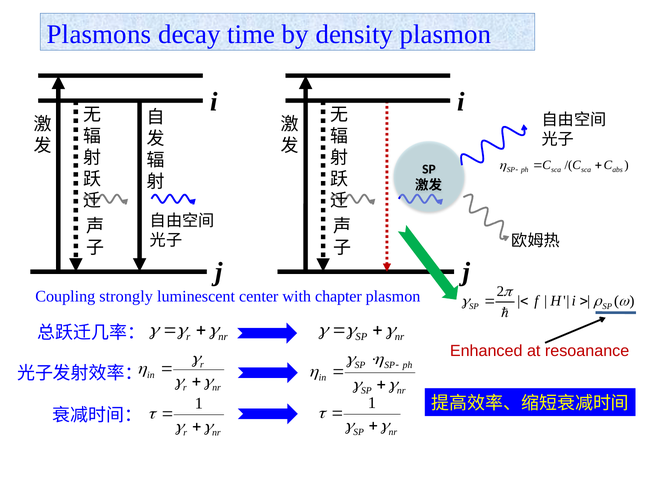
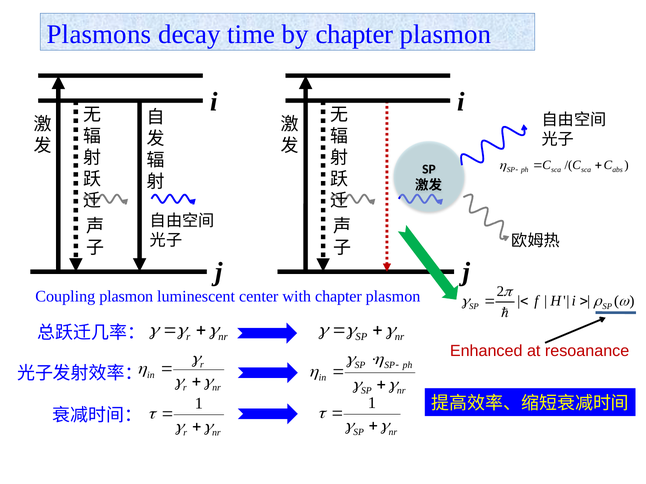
by density: density -> chapter (354, 34)
Coupling strongly: strongly -> plasmon (126, 297)
